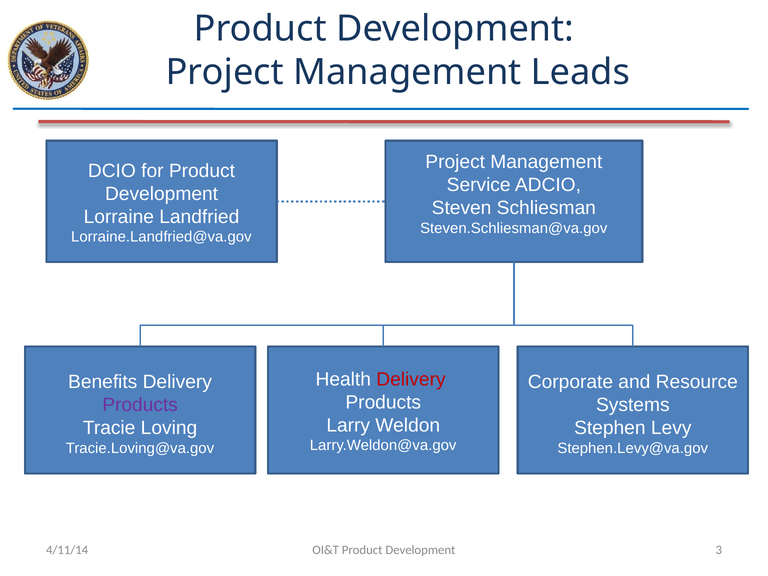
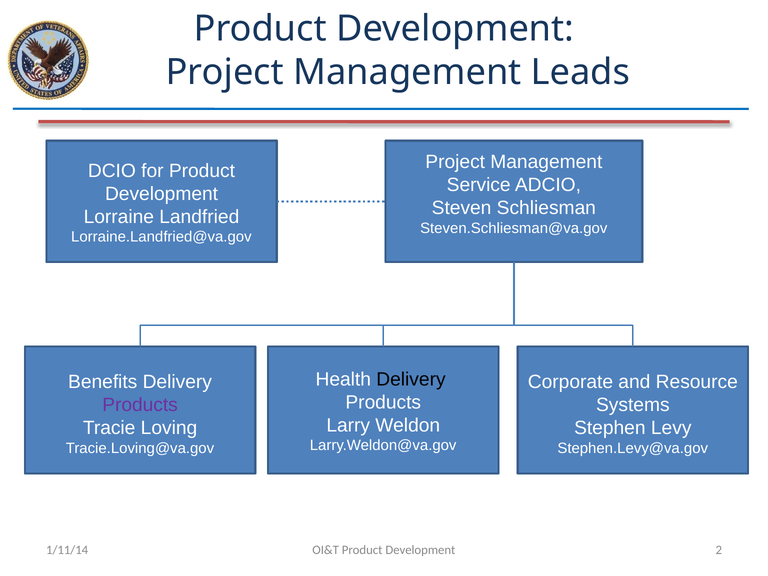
Delivery colour: red -> black (411, 379)
4/11/14: 4/11/14 -> 1/11/14 (67, 550)
3: 3 -> 2 (719, 550)
